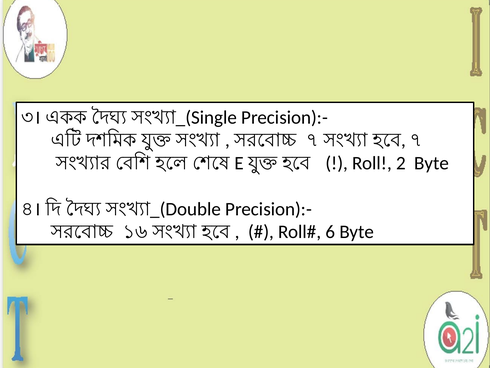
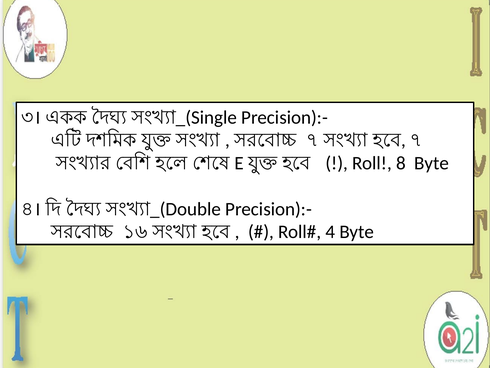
2: 2 -> 8 (401, 163)
6: 6 -> 4 (330, 232)
